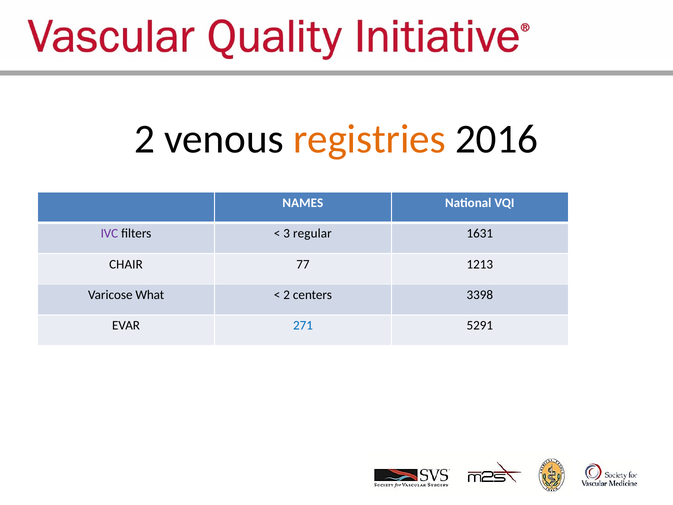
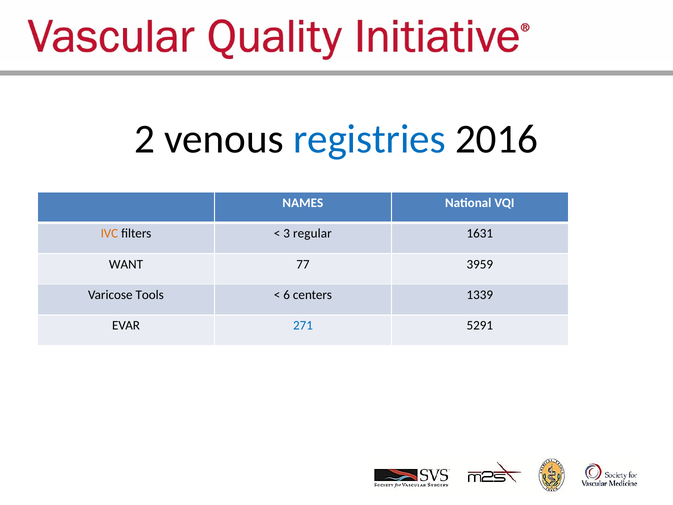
registries colour: orange -> blue (369, 139)
IVC colour: purple -> orange (109, 233)
CHAIR: CHAIR -> WANT (126, 264)
1213: 1213 -> 3959 (480, 264)
What: What -> Tools (150, 295)
2: 2 -> 6 (287, 295)
3398: 3398 -> 1339 (480, 295)
